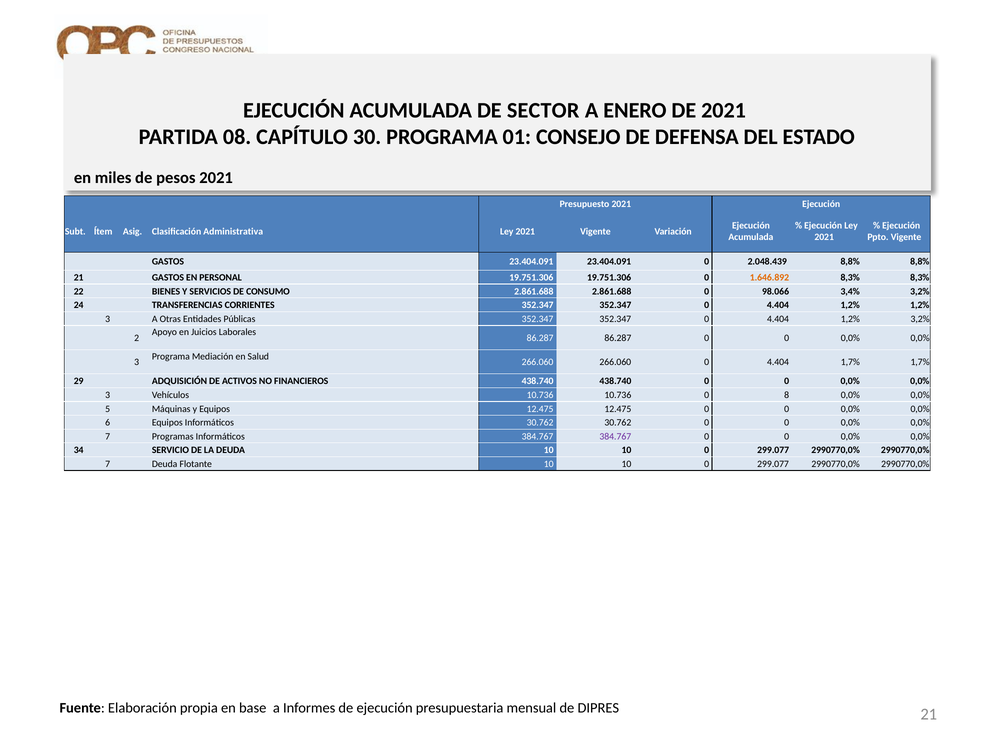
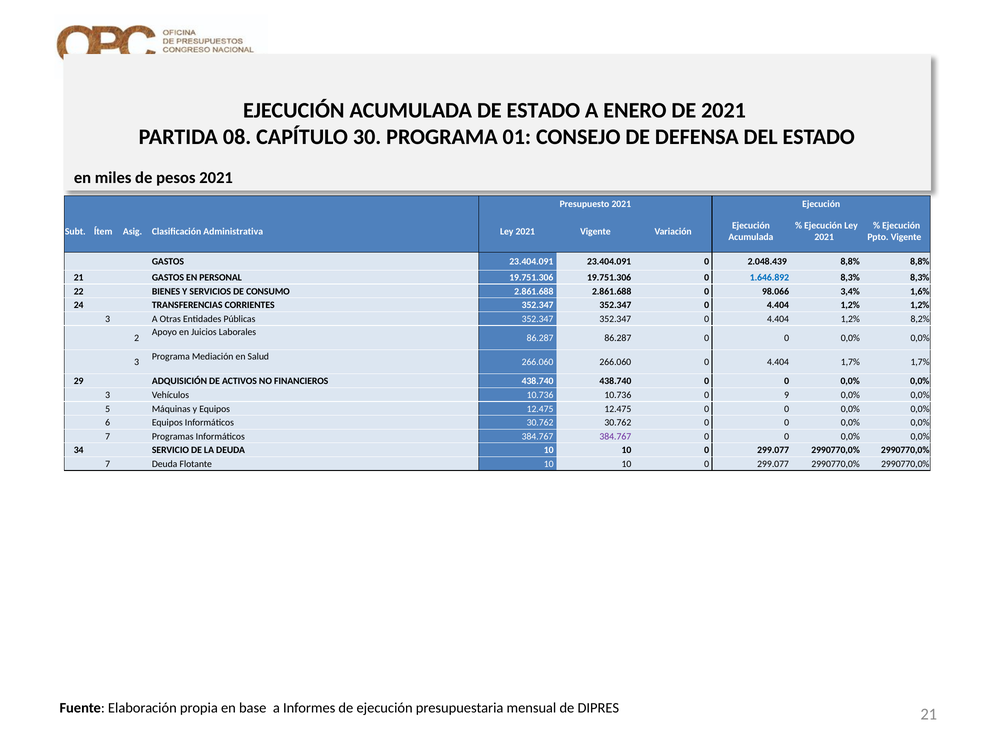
DE SECTOR: SECTOR -> ESTADO (543, 110)
1.646.892 colour: orange -> blue (769, 277)
3,4% 3,2%: 3,2% -> 1,6% (920, 291)
1,2% 3,2%: 3,2% -> 8,2% (920, 319)
8: 8 -> 9 (787, 395)
